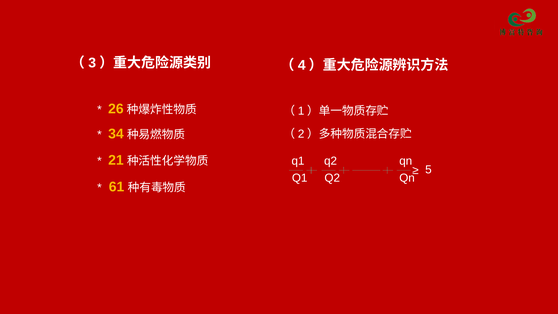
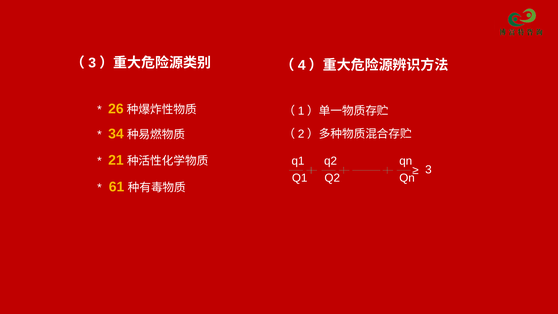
5: 5 -> 3 (428, 170)
